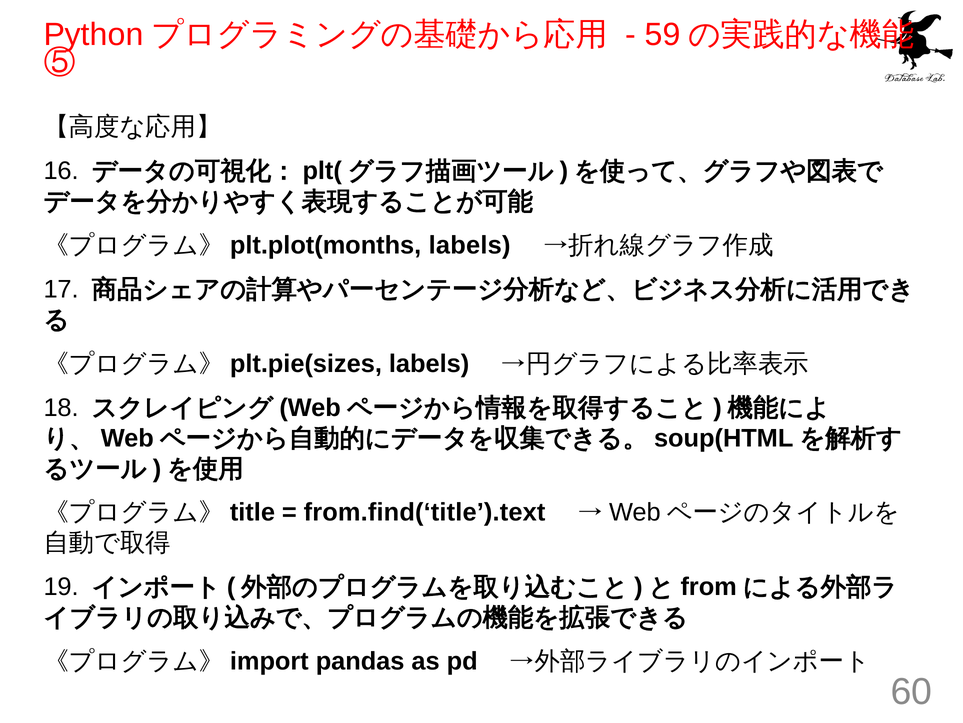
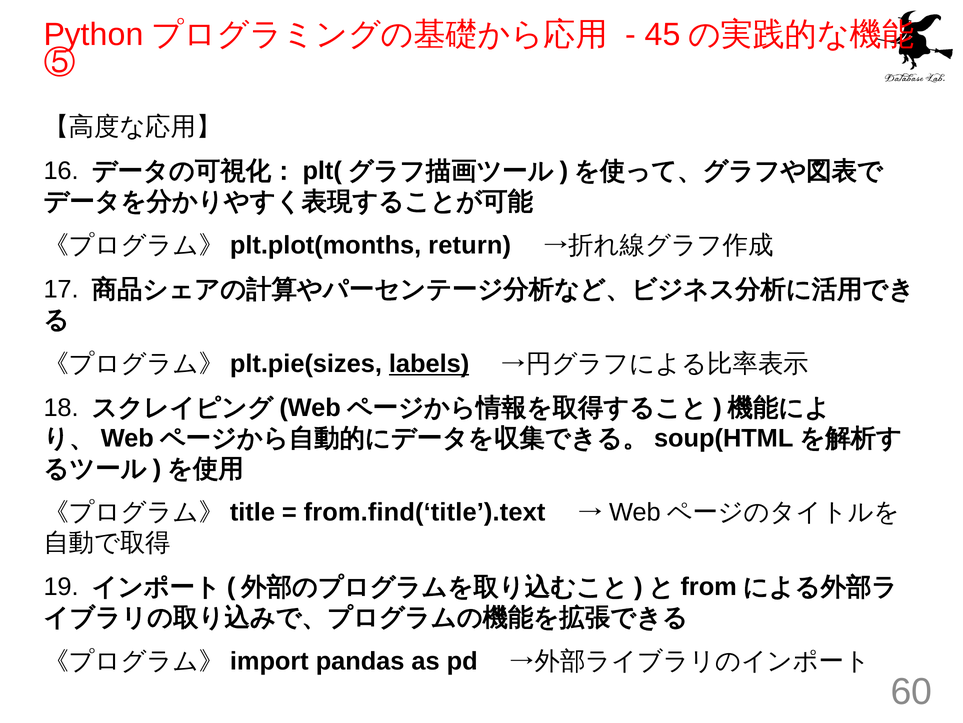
59: 59 -> 45 (663, 35)
labels: labels -> return (470, 245)
labels underline: none -> present (429, 363)
